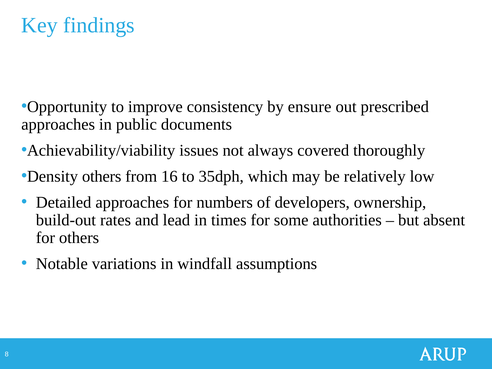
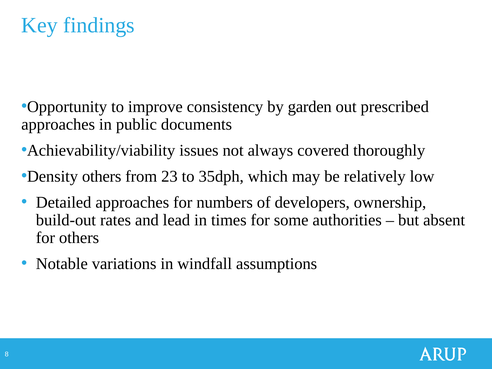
ensure: ensure -> garden (310, 107)
16: 16 -> 23 (169, 176)
